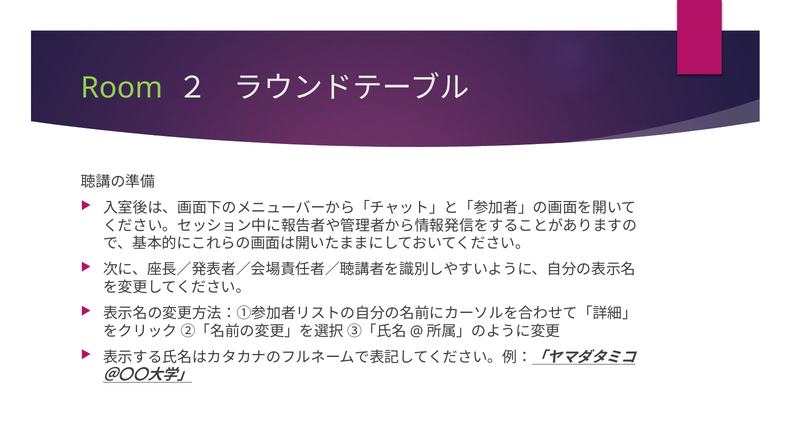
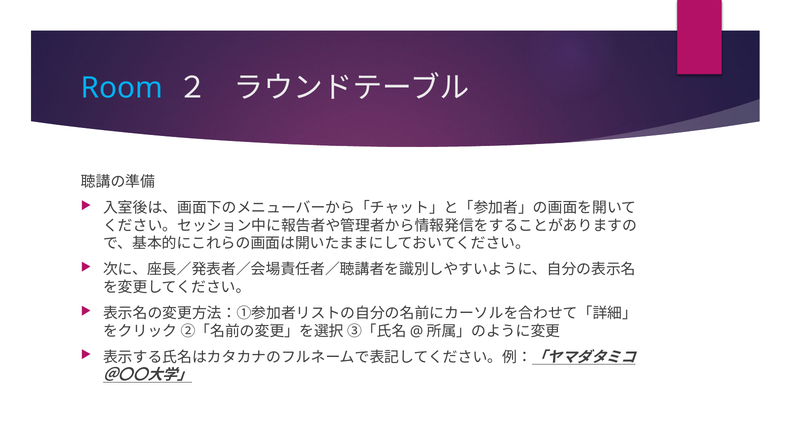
Room colour: light green -> light blue (122, 88)
